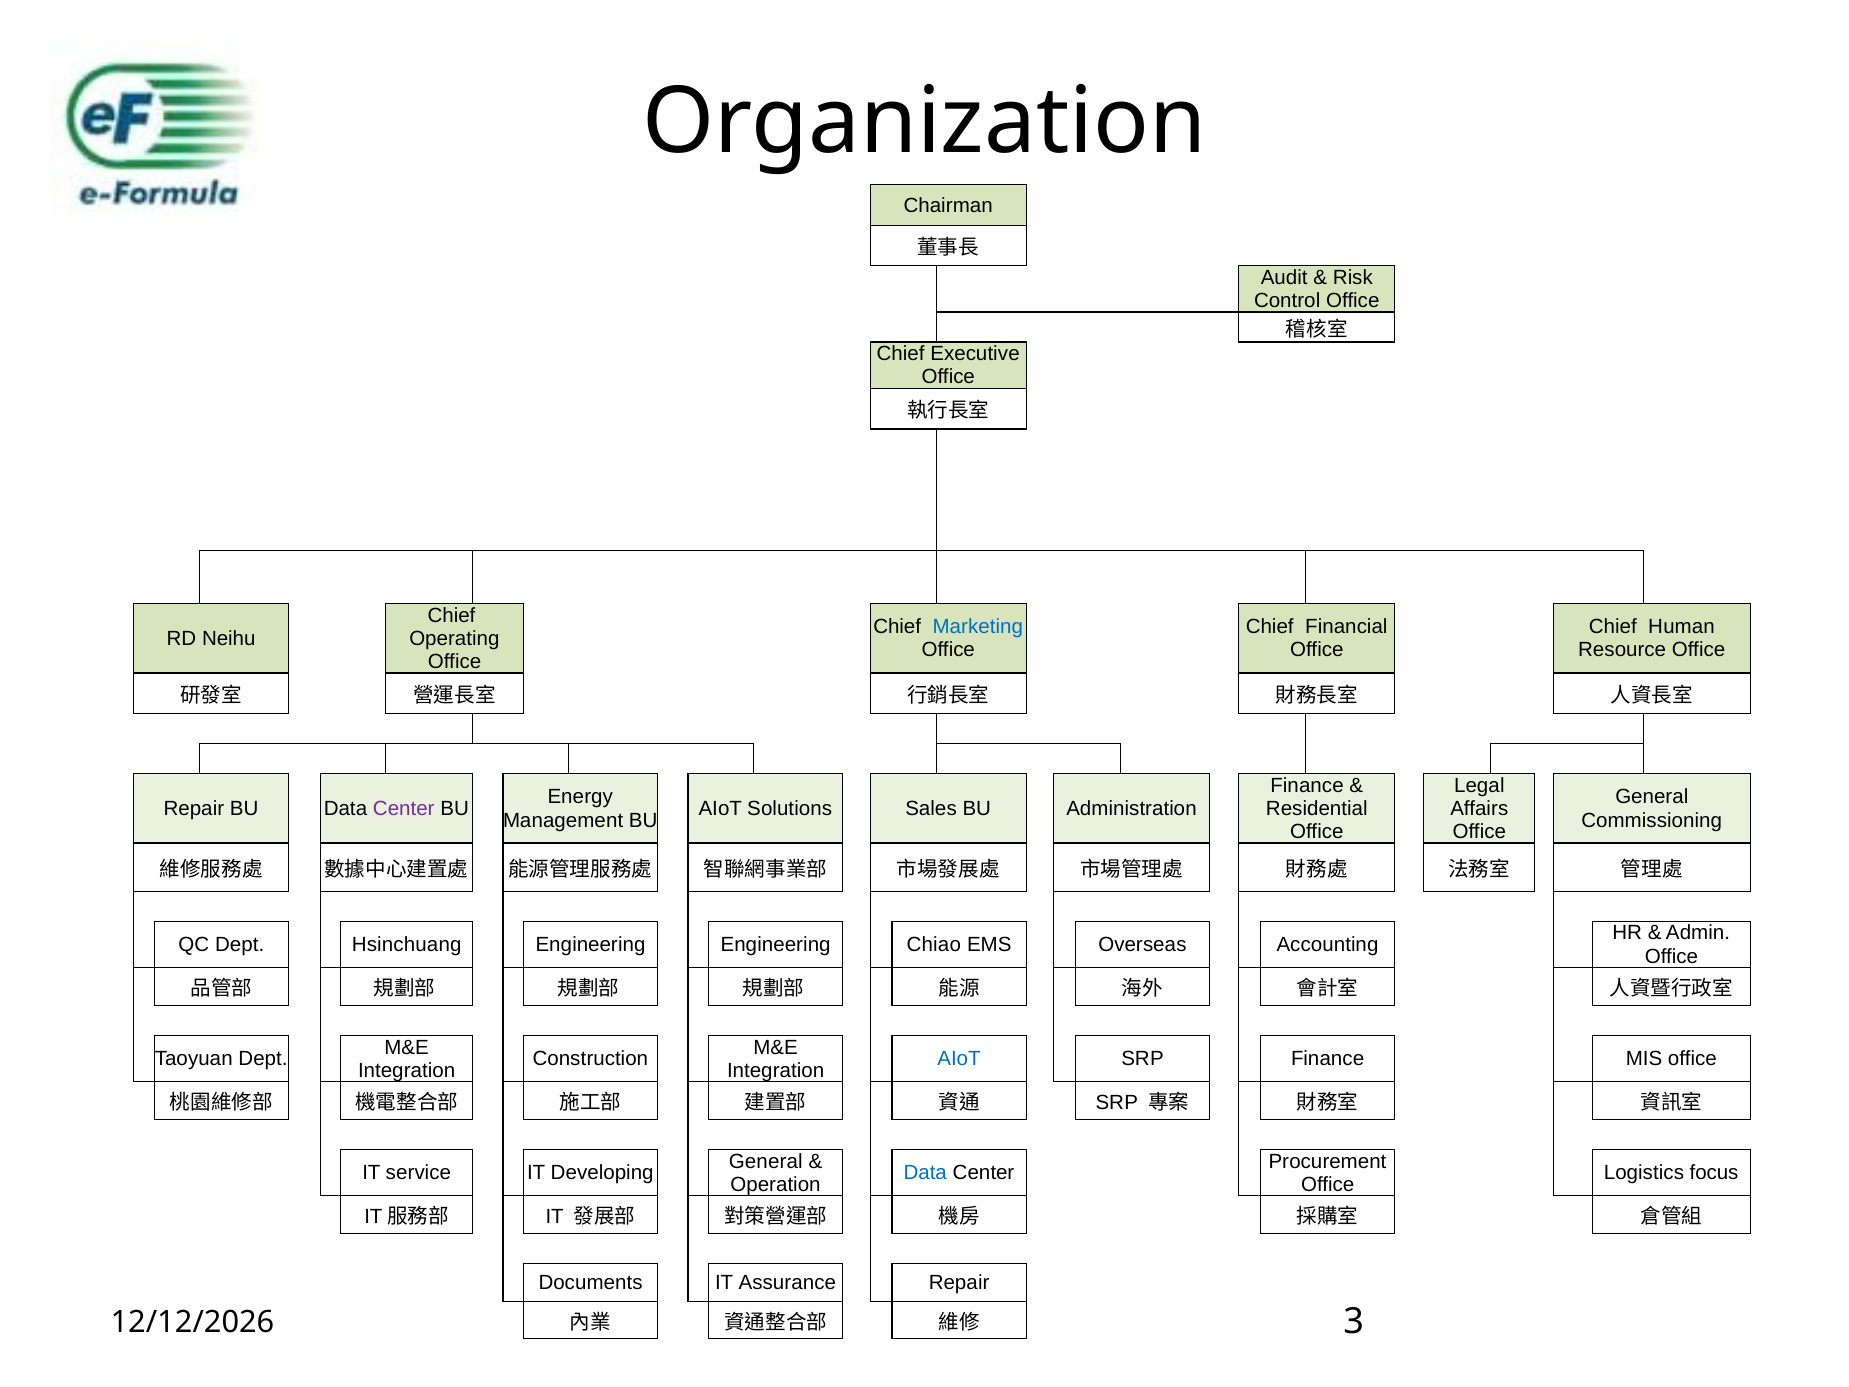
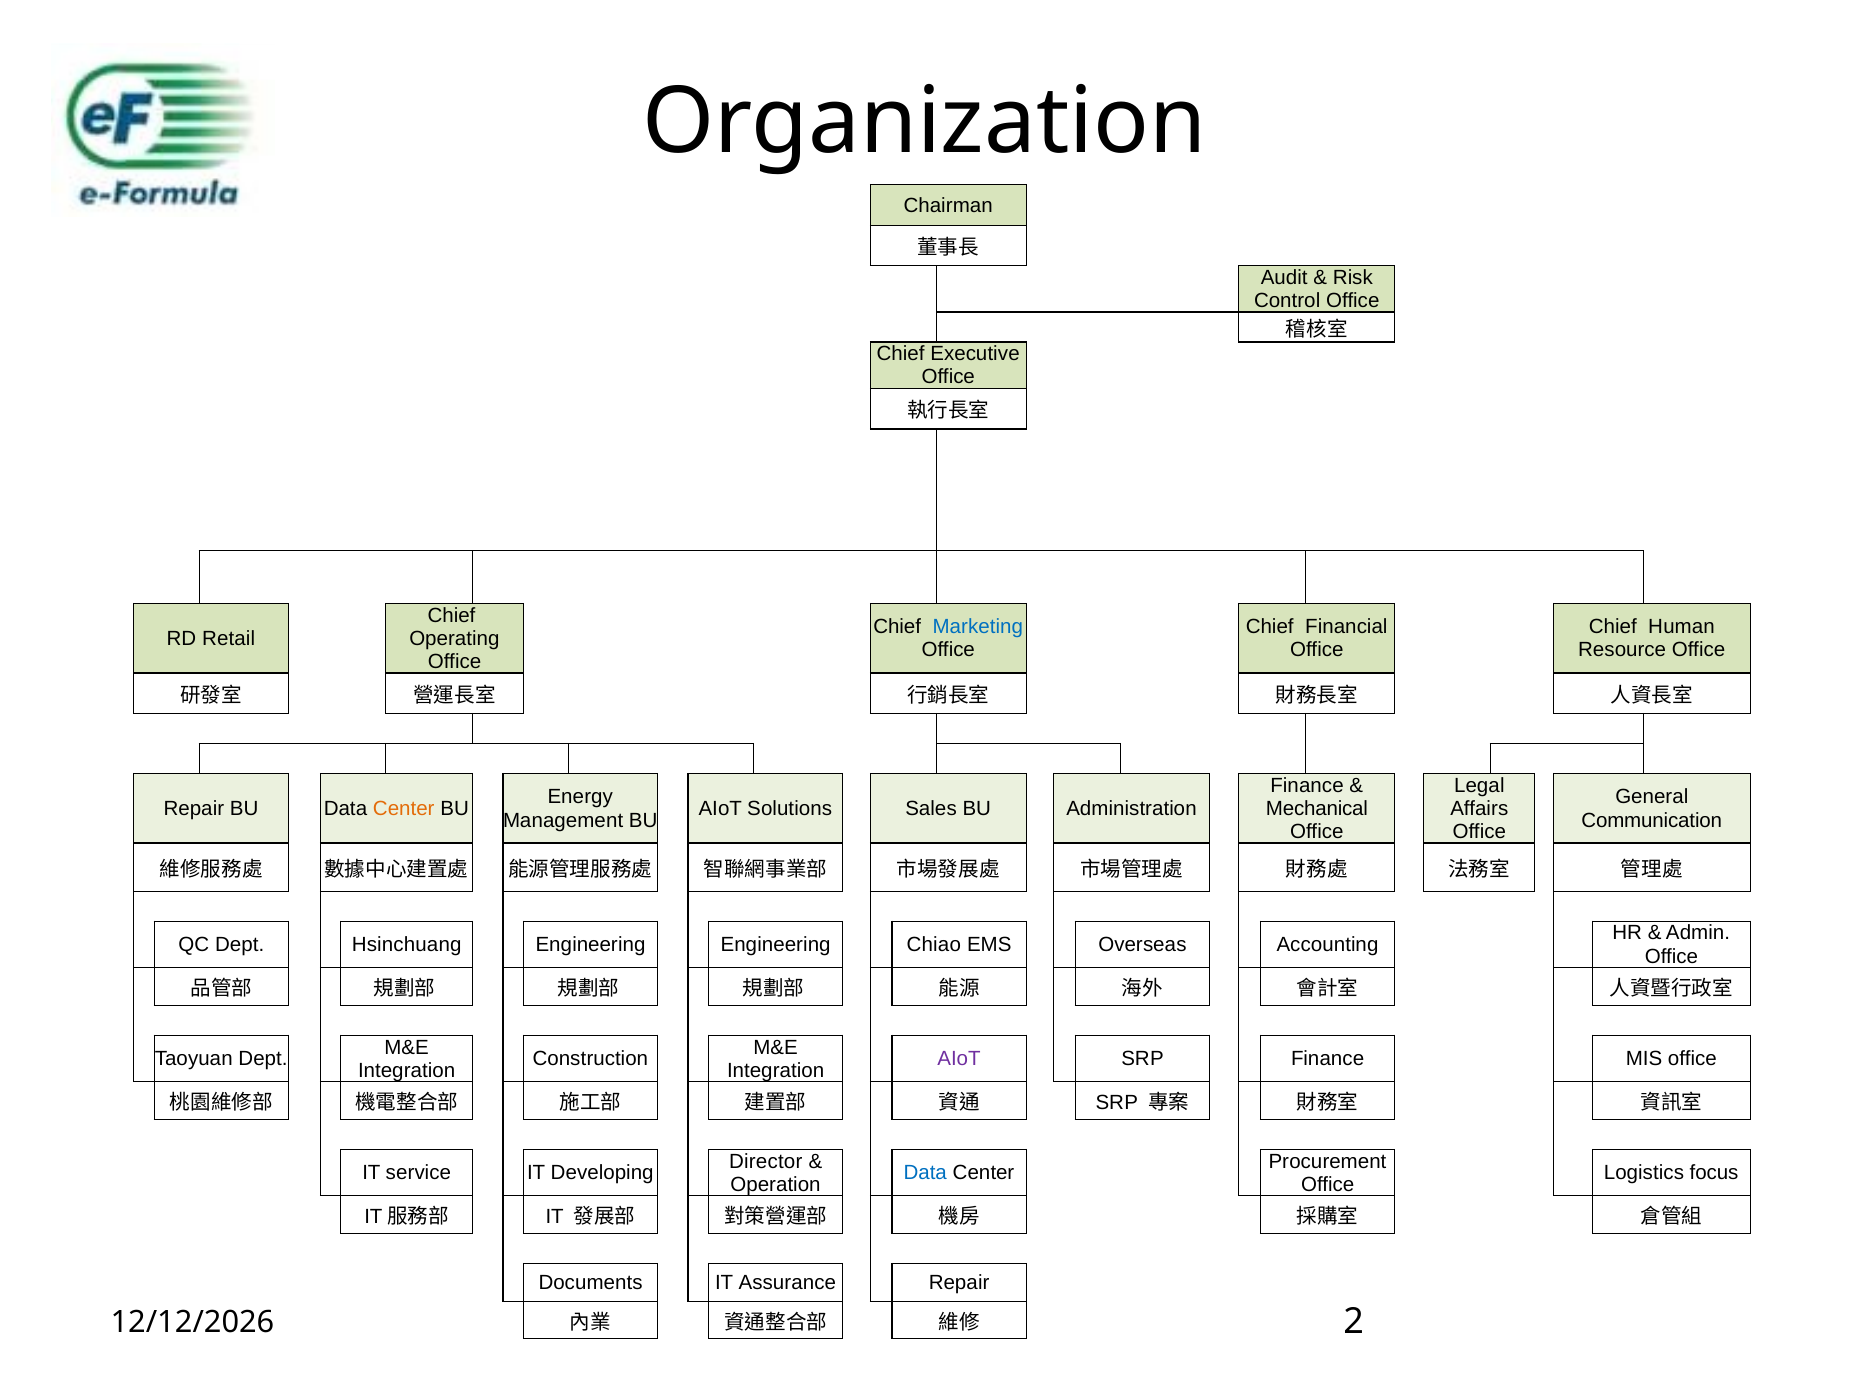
Neihu: Neihu -> Retail (229, 638)
Center colour: purple -> orange (404, 809)
Residential: Residential -> Mechanical (1317, 809)
Commissioning: Commissioning -> Communication (1652, 820)
AIoT colour: blue -> purple (959, 1059)
General: General -> Director (766, 1161)
3: 3 -> 2 (1354, 1322)
